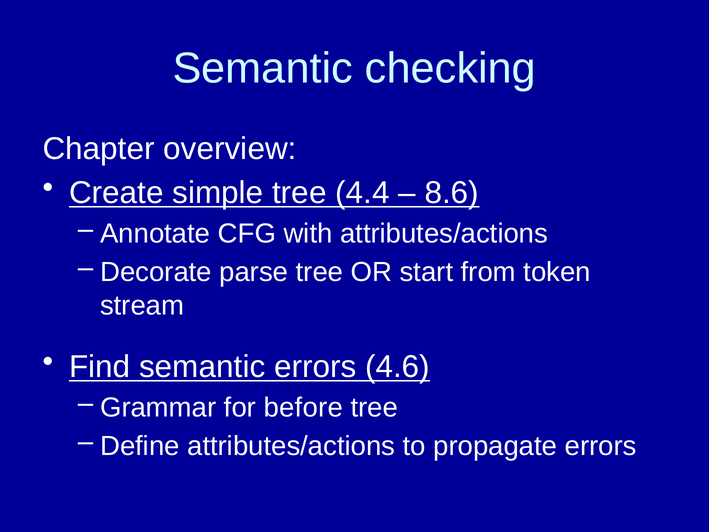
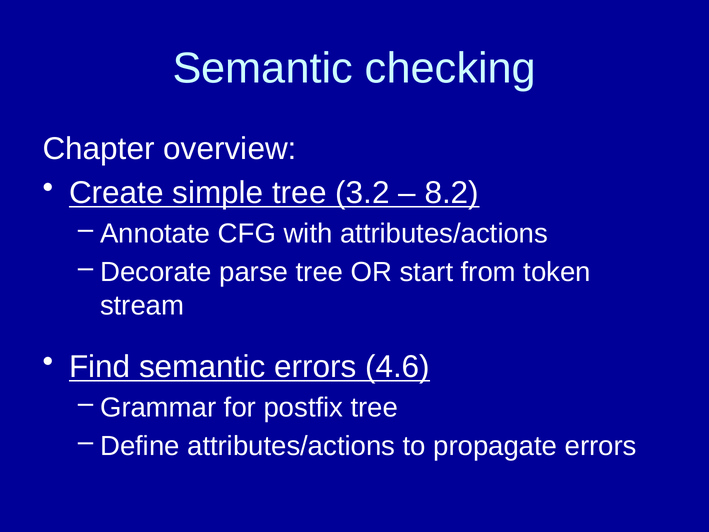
4.4: 4.4 -> 3.2 (362, 193)
8.6: 8.6 -> 8.2 (452, 193)
before: before -> postfix (303, 407)
